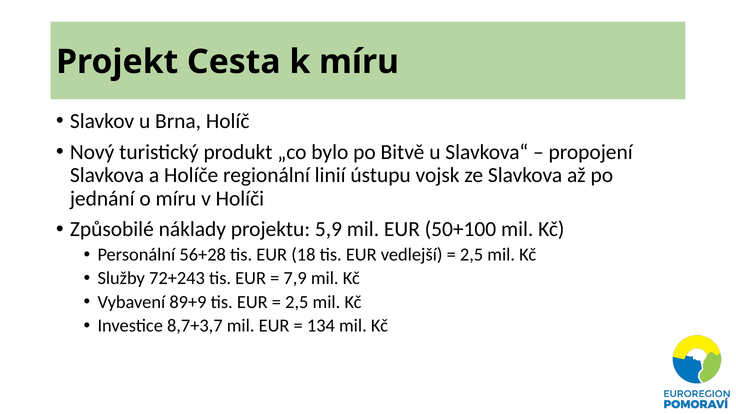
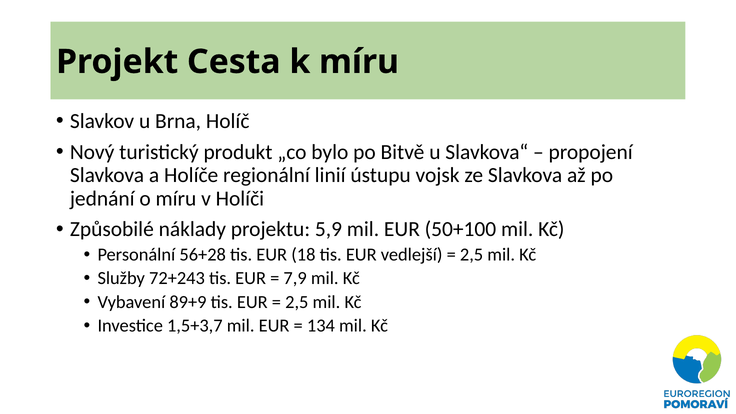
8,7+3,7: 8,7+3,7 -> 1,5+3,7 (195, 326)
